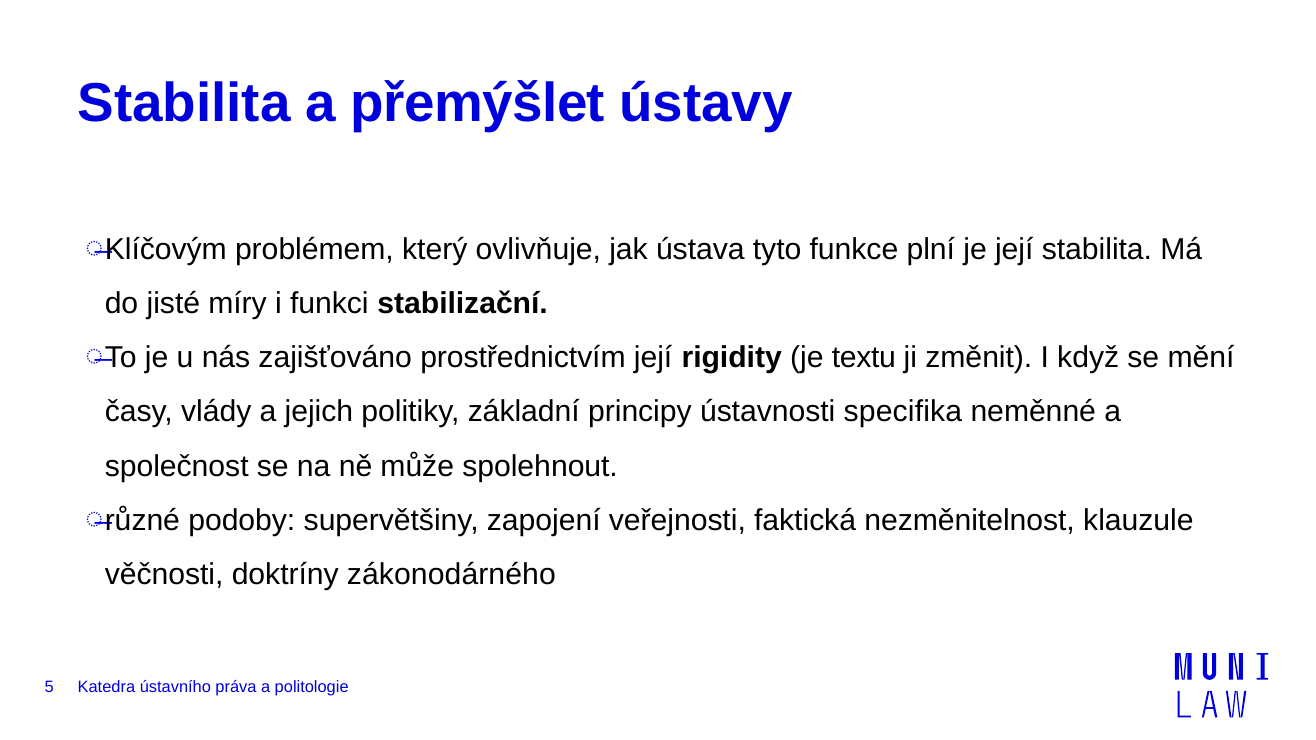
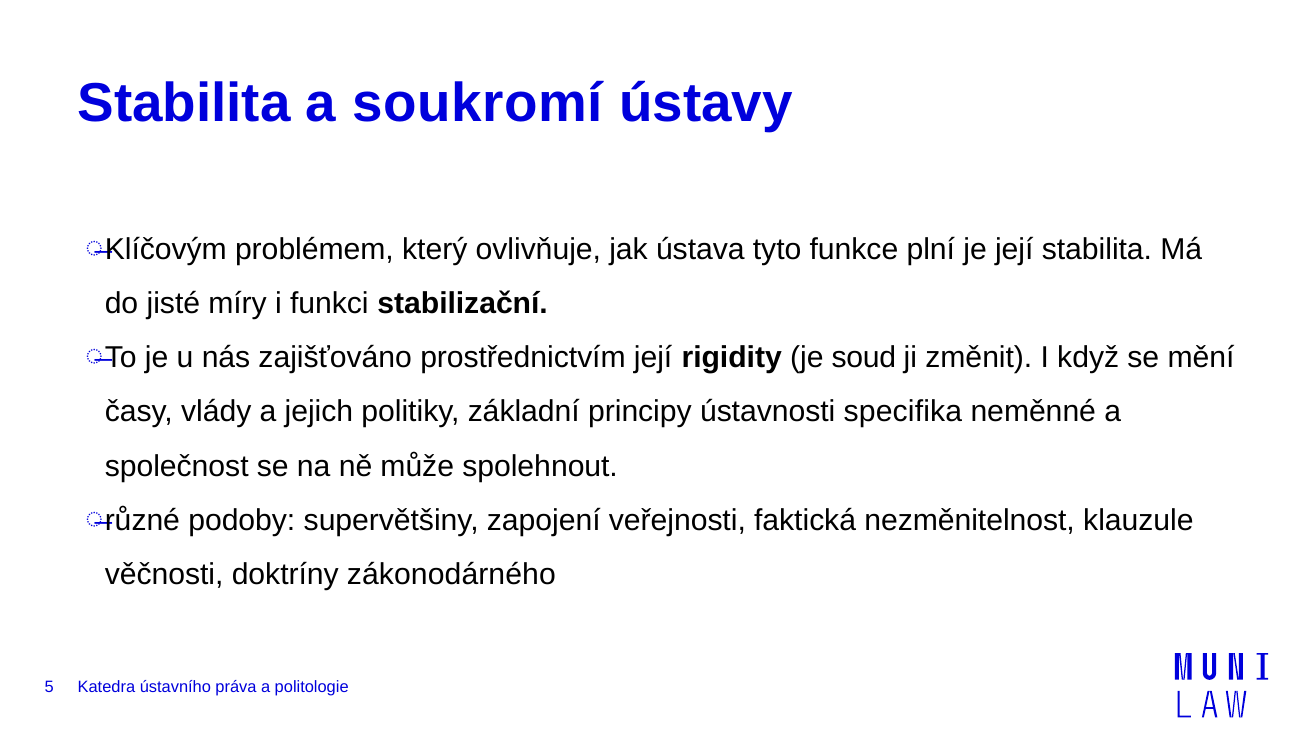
přemýšlet: přemýšlet -> soukromí (477, 103)
textu: textu -> soud (864, 358)
